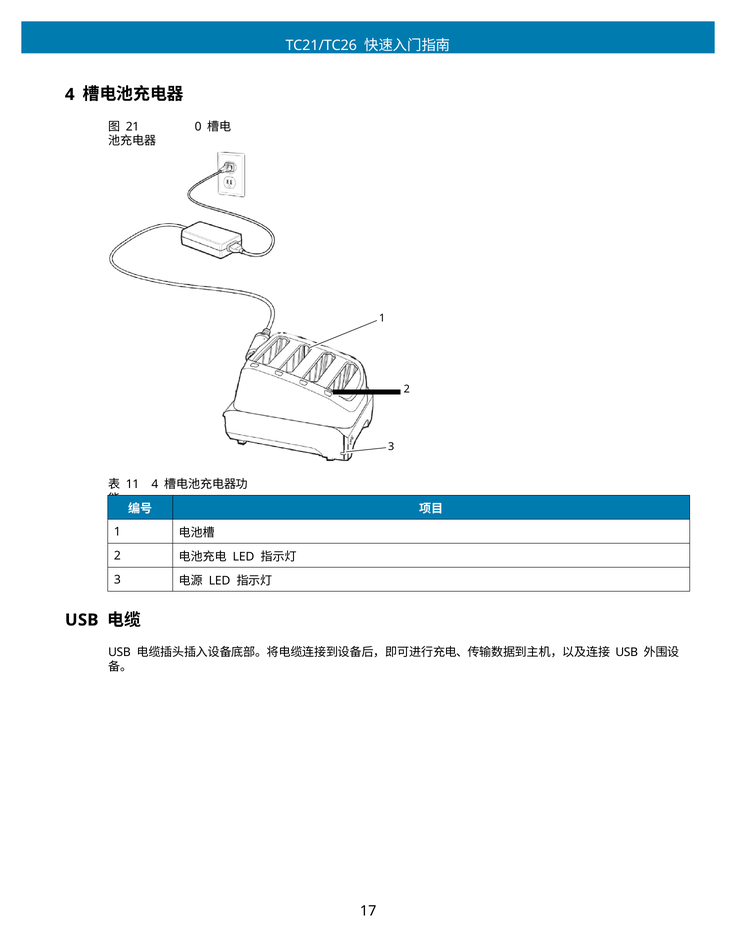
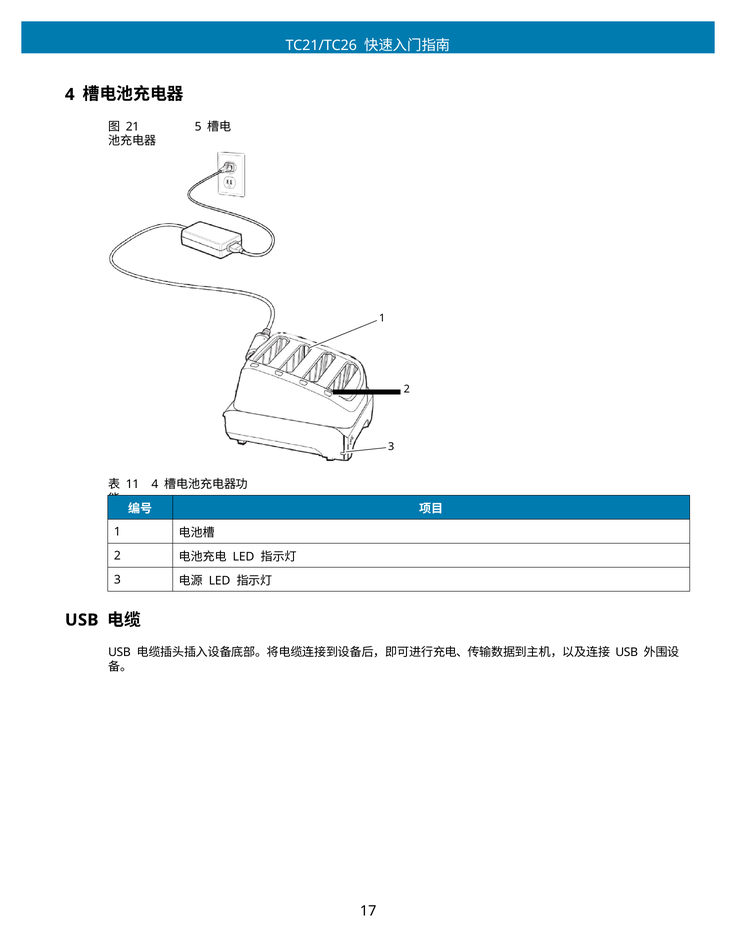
0: 0 -> 5 (198, 127)
